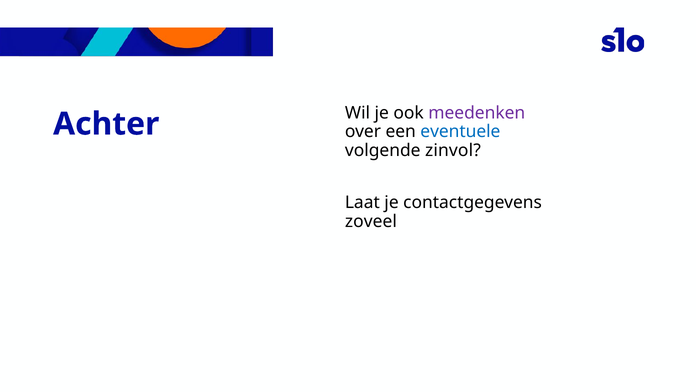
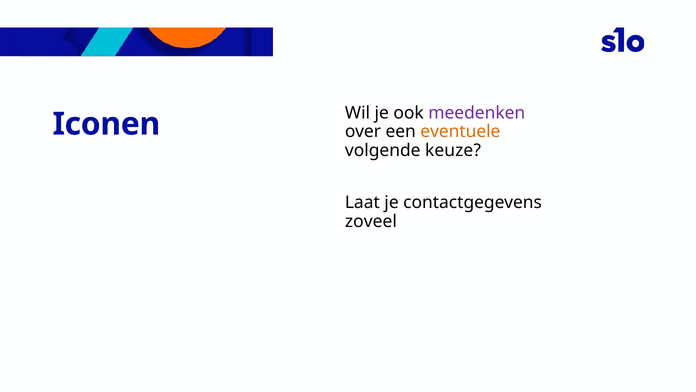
Achter: Achter -> Iconen (106, 124)
eventuele colour: blue -> orange (460, 131)
zinvol: zinvol -> keuze (453, 150)
